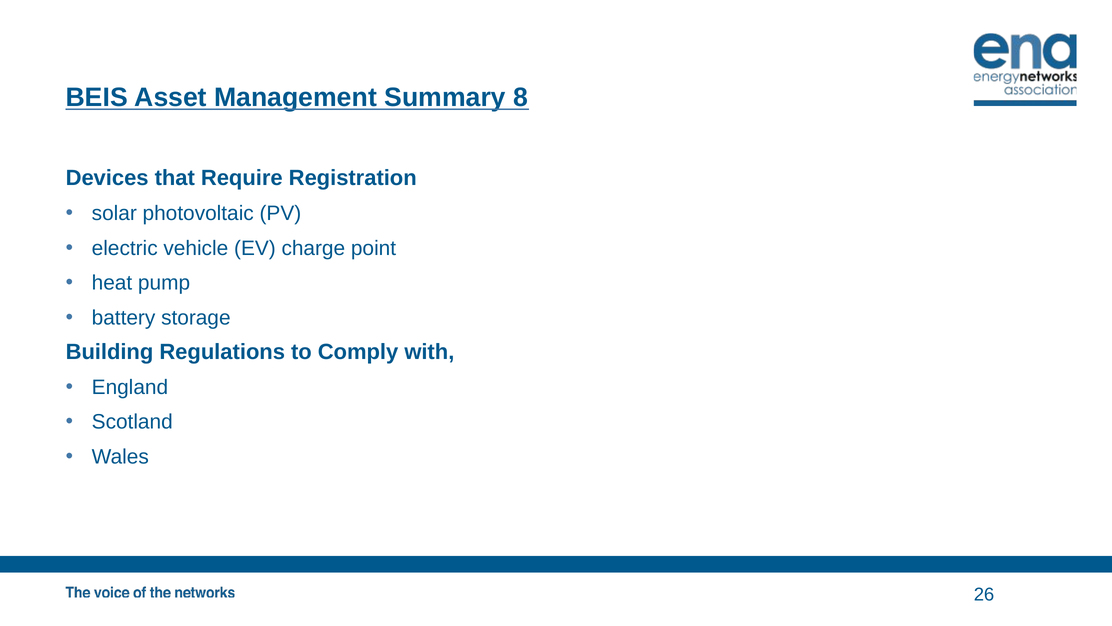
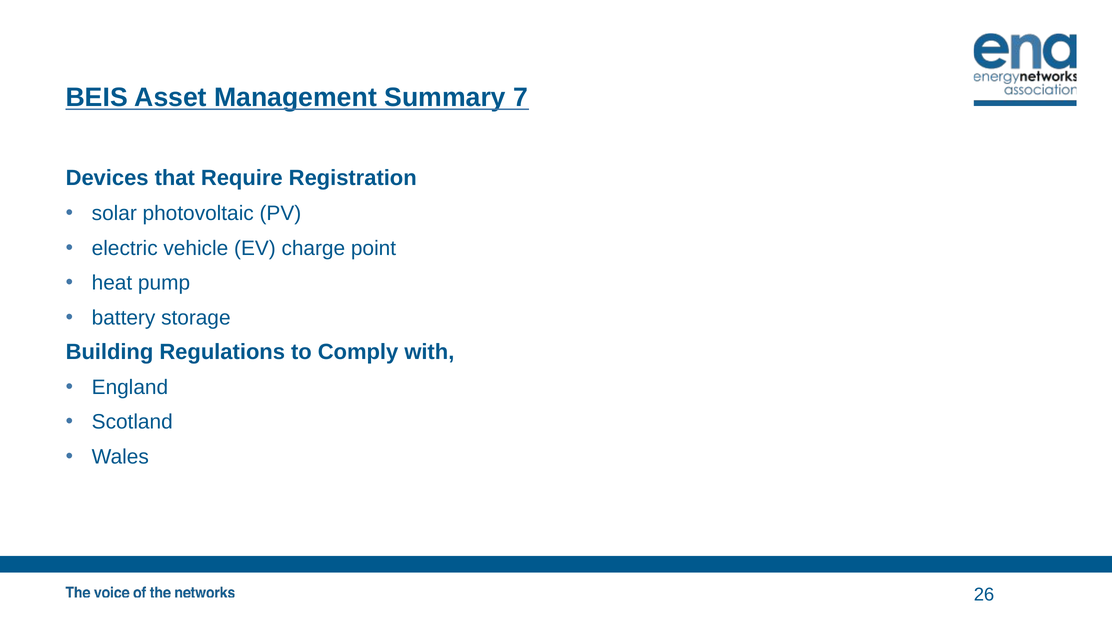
8: 8 -> 7 (520, 97)
